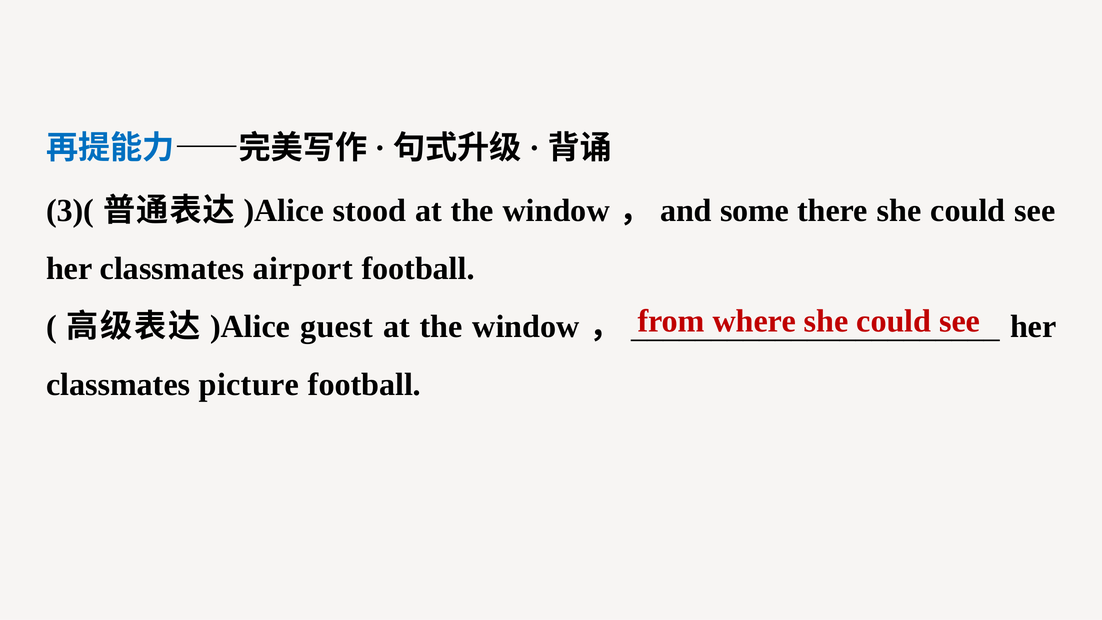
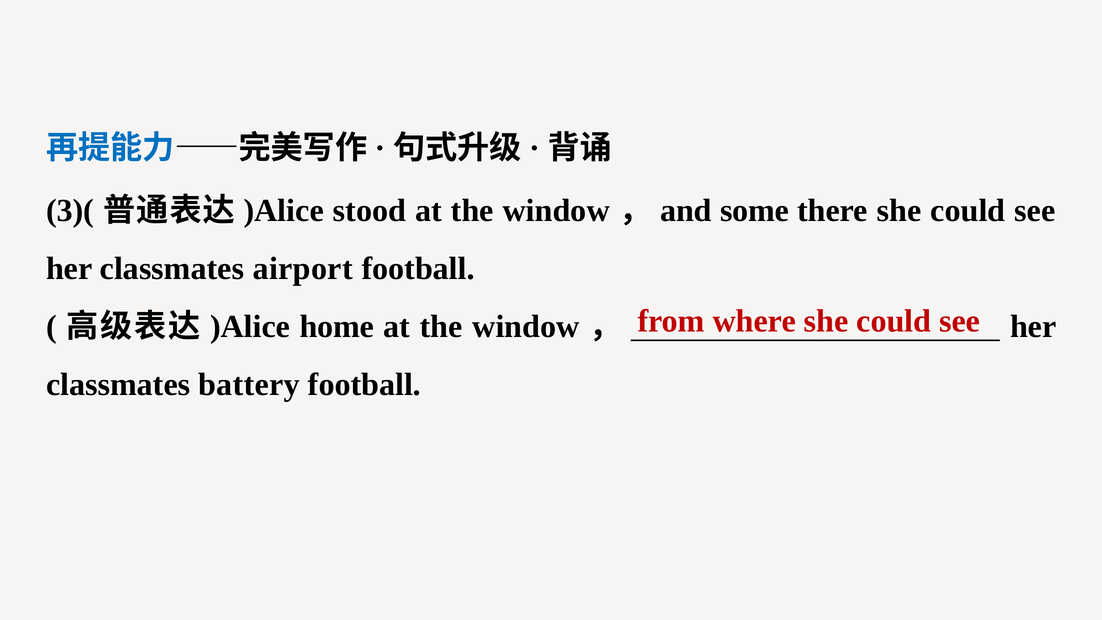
guest: guest -> home (337, 327)
picture: picture -> battery (249, 385)
